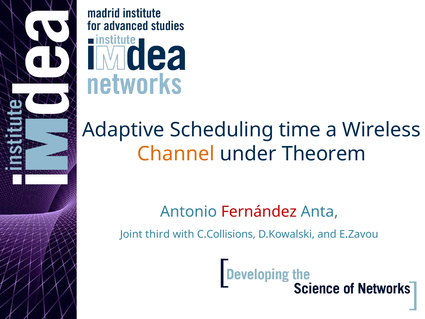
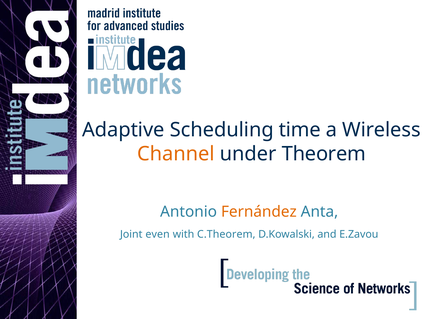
Fernández colour: red -> orange (259, 212)
third: third -> even (158, 234)
C.Collisions: C.Collisions -> C.Theorem (226, 234)
